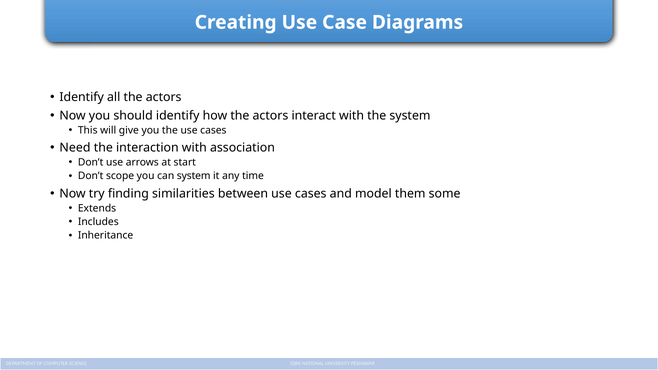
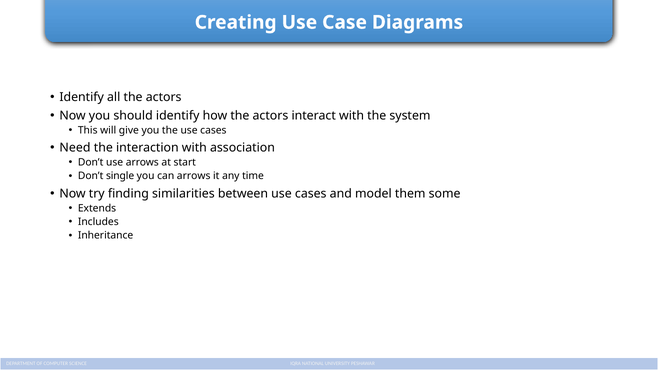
scope: scope -> single (120, 176)
can system: system -> arrows (194, 176)
